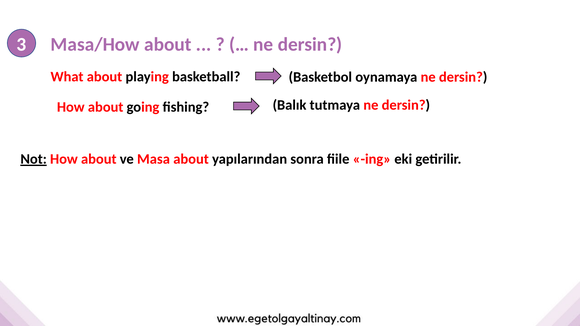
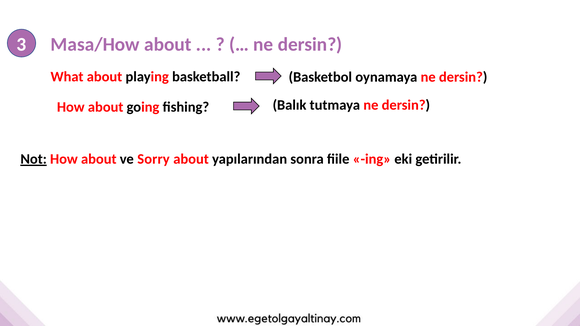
Masa: Masa -> Sorry (153, 159)
